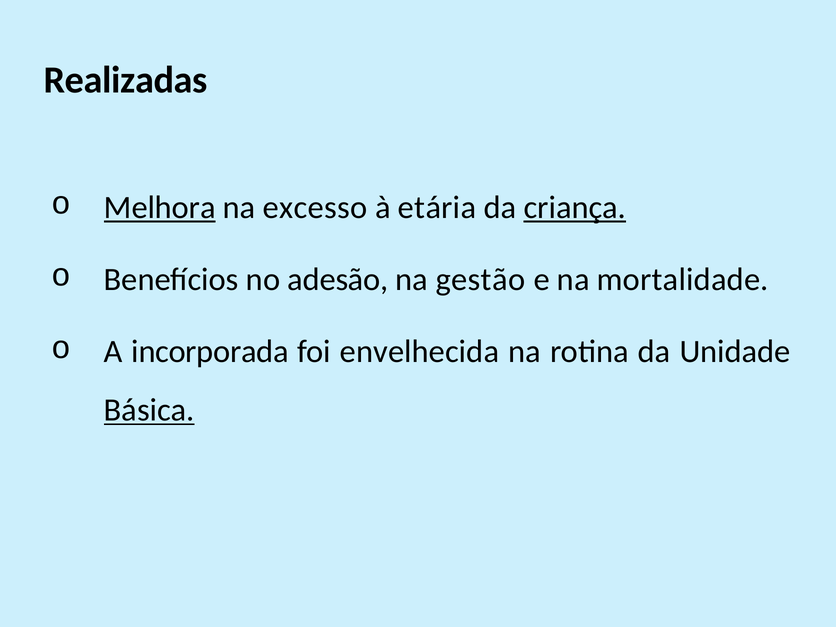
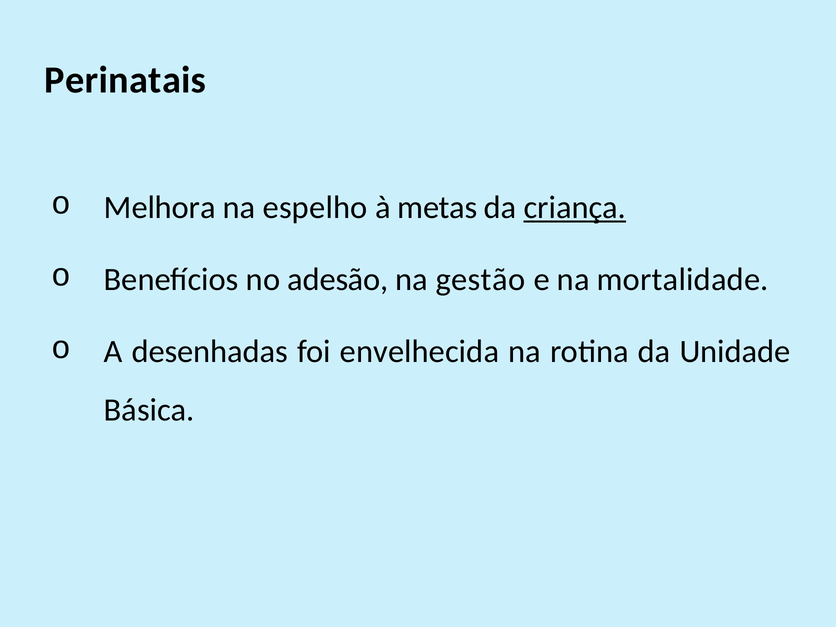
Realizadas: Realizadas -> Perinatais (125, 80)
Melhora underline: present -> none (160, 208)
excesso: excesso -> espelho (315, 208)
etária: etária -> metas (437, 208)
incorporada: incorporada -> desenhadas (210, 352)
Básica underline: present -> none (149, 410)
